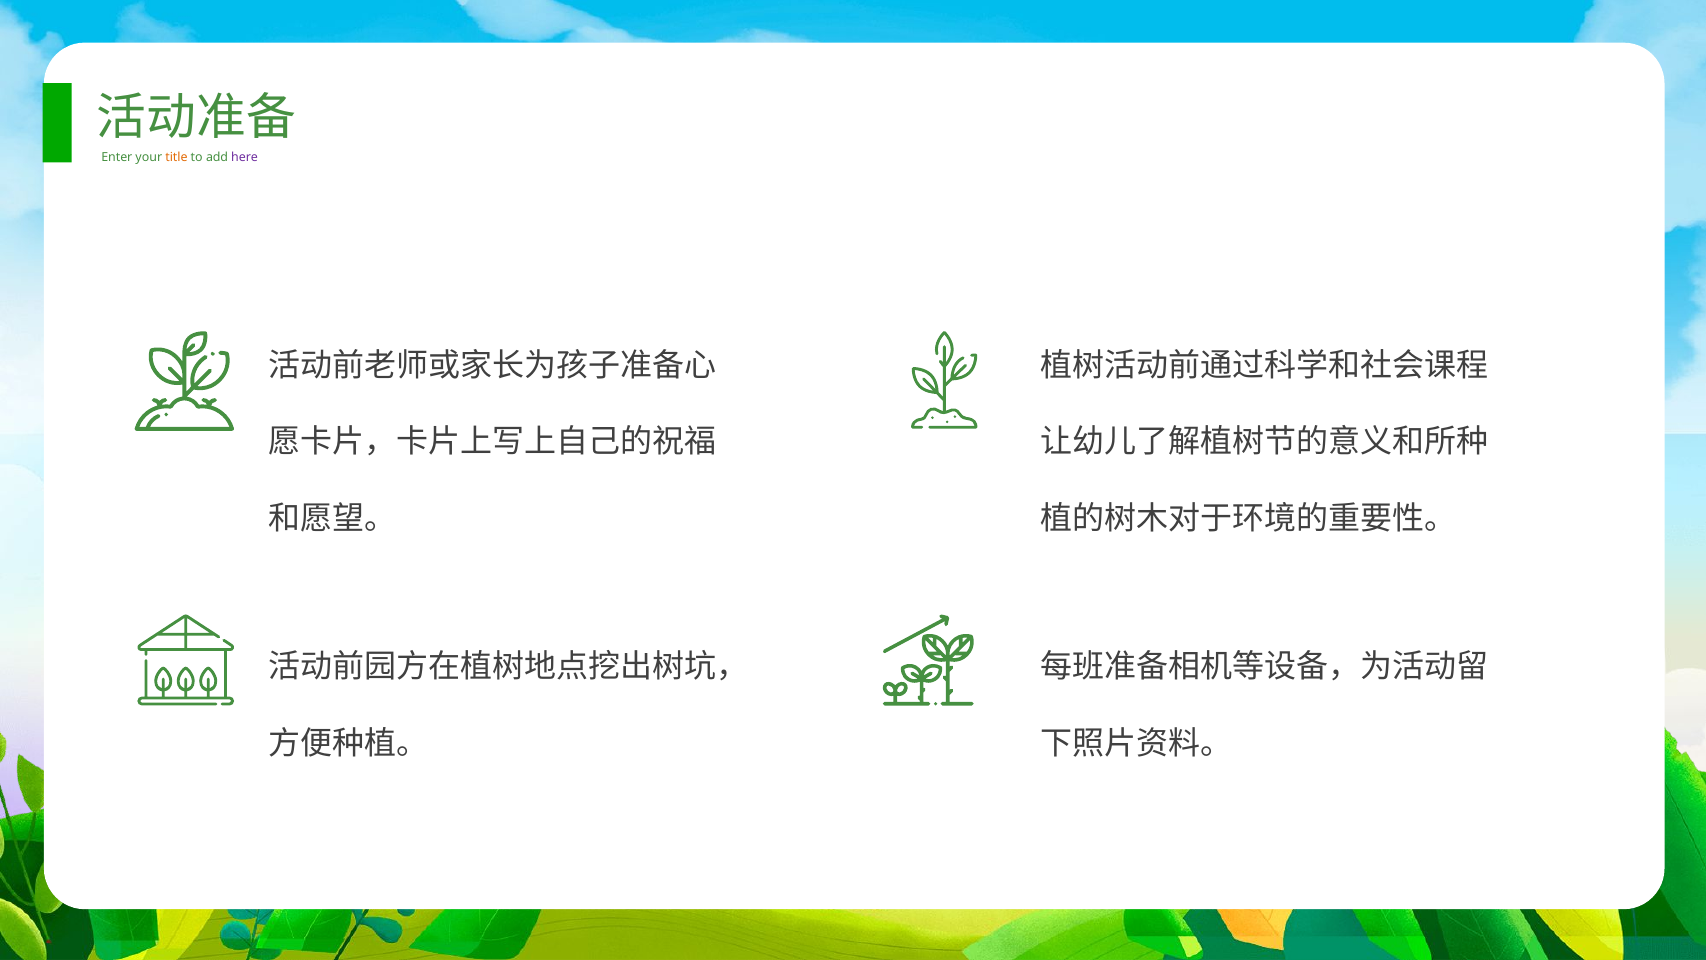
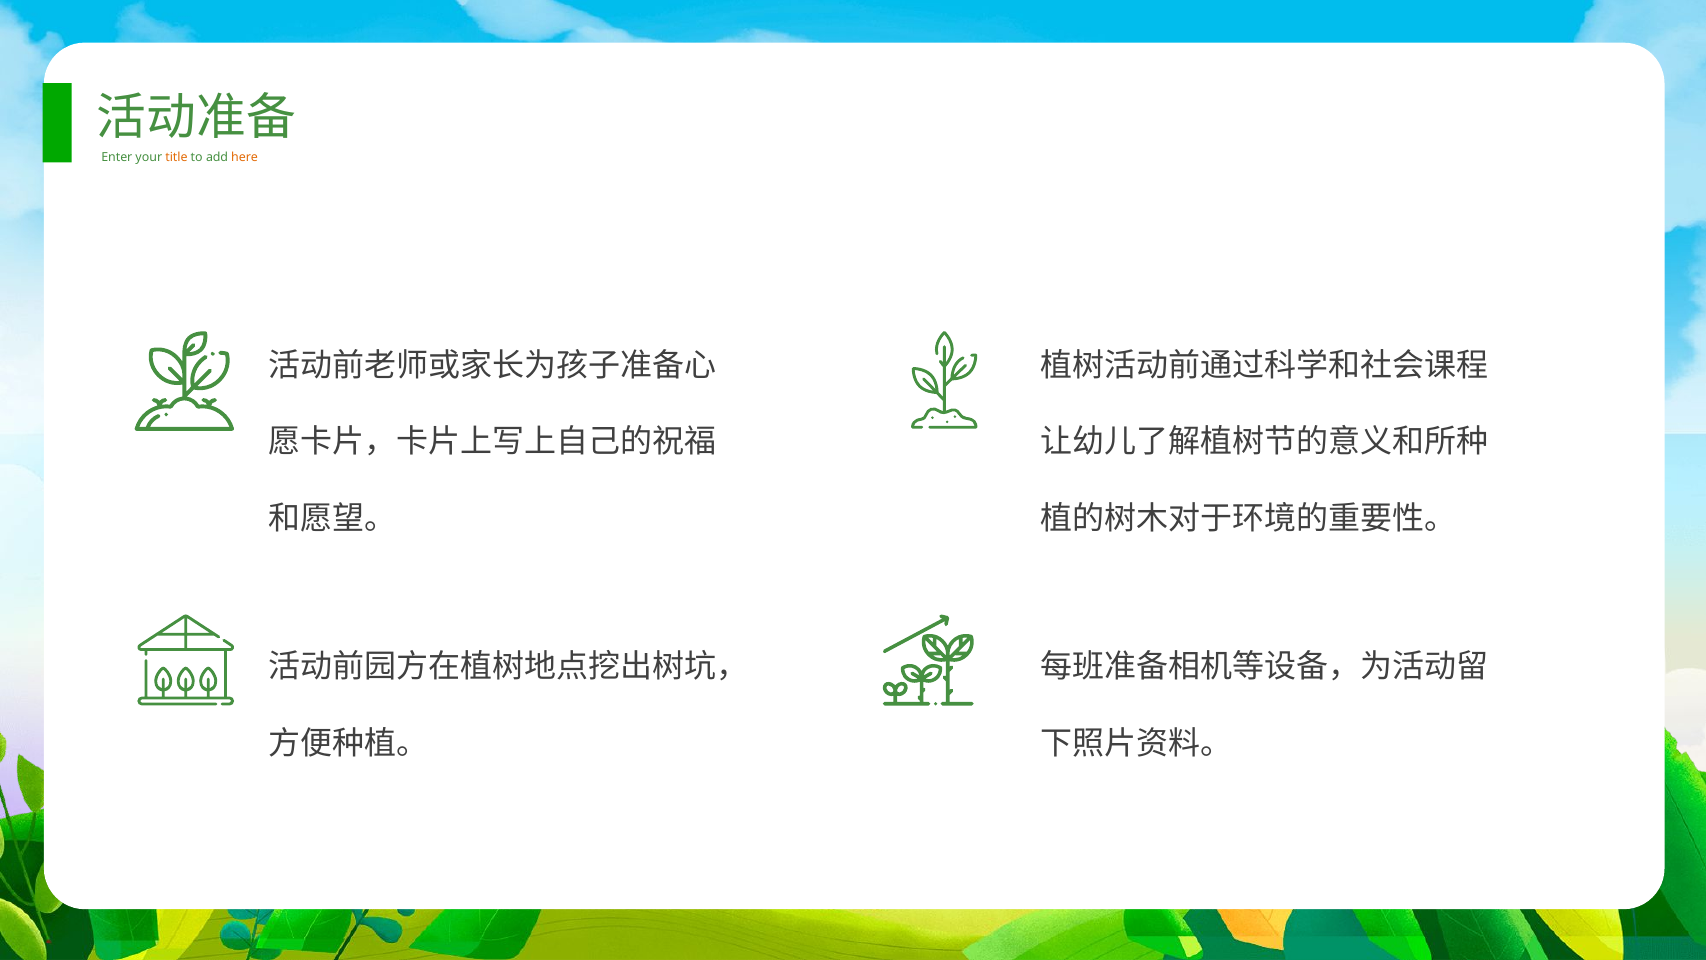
here colour: purple -> orange (245, 158)
